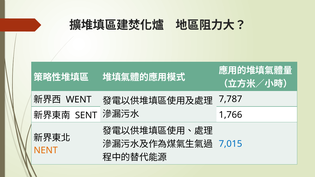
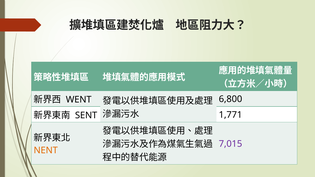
7,787: 7,787 -> 6,800 (231, 99)
1,766: 1,766 -> 1,771 (231, 115)
7,015 colour: blue -> purple (231, 144)
